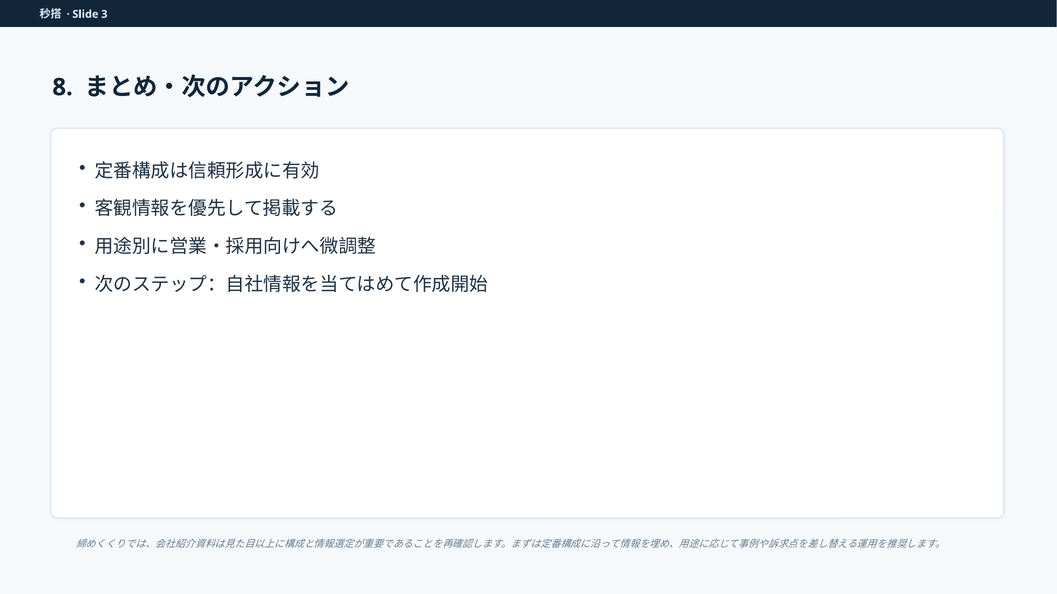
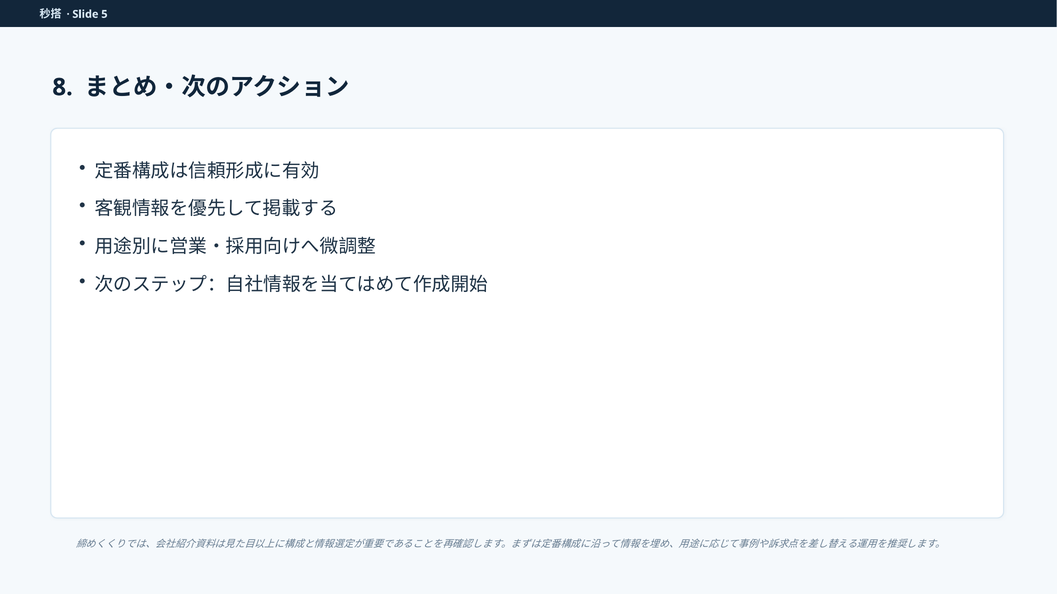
3: 3 -> 5 (104, 14)
